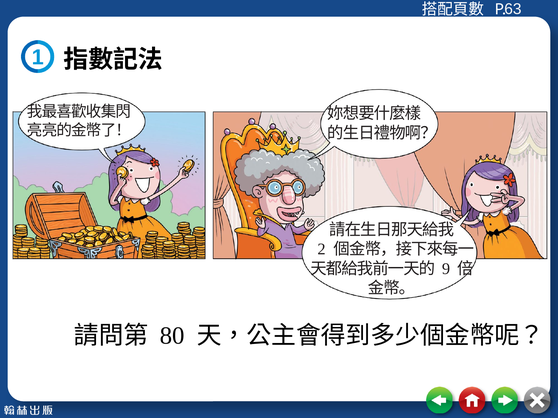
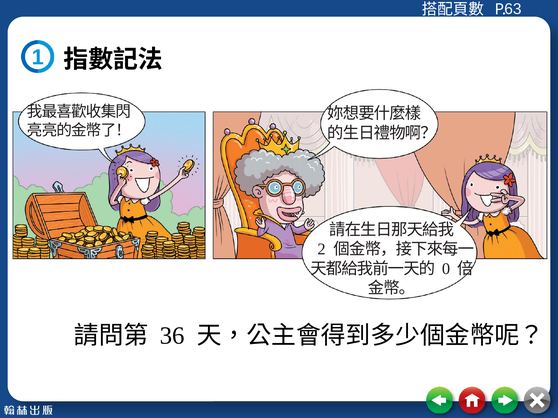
9: 9 -> 0 (446, 269)
80: 80 -> 36 (172, 336)
